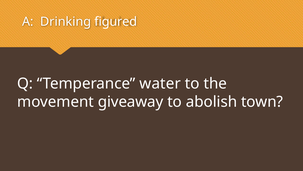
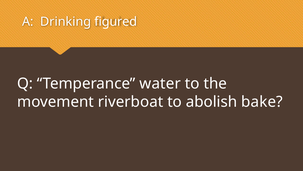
giveaway: giveaway -> riverboat (131, 102)
town: town -> bake (262, 102)
